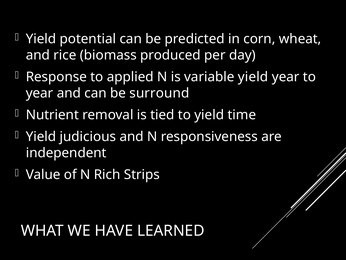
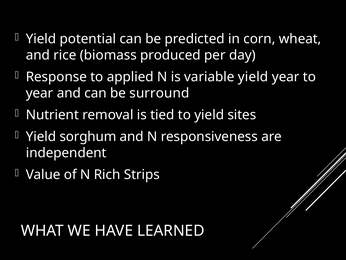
time: time -> sites (242, 115)
judicious: judicious -> sorghum (88, 136)
